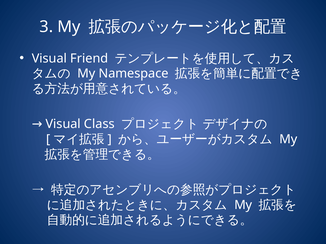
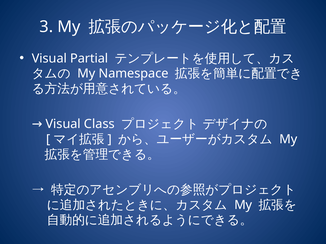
Friend: Friend -> Partial (89, 58)
